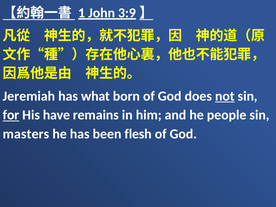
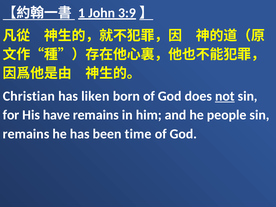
Jeremiah: Jeremiah -> Christian (29, 96)
what: what -> liken (95, 96)
for underline: present -> none (11, 115)
masters: masters -> remains (26, 134)
flesh: flesh -> time (138, 134)
